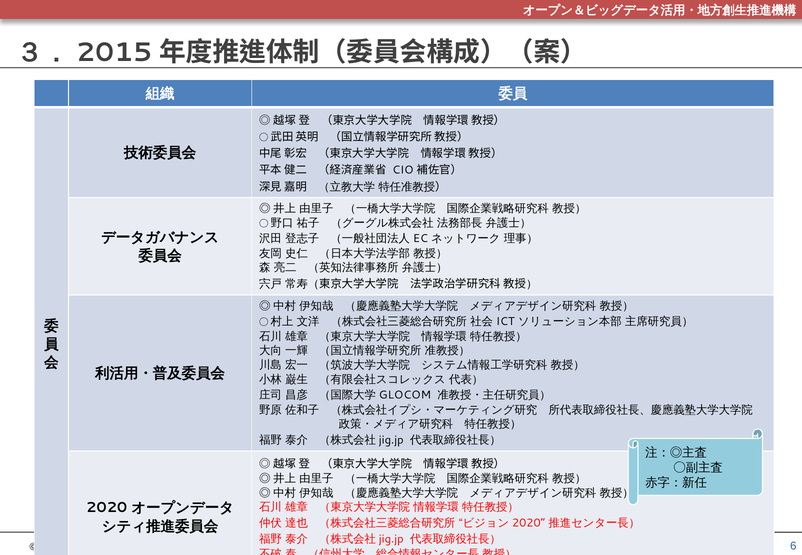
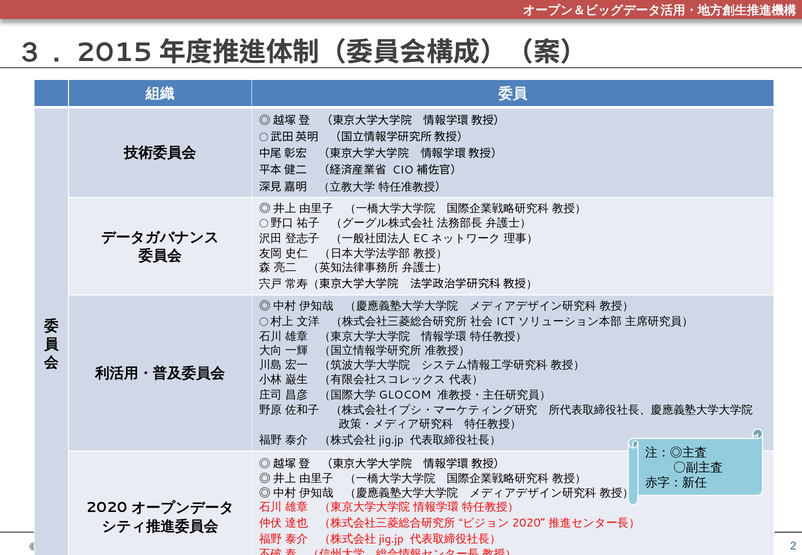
6: 6 -> 2 (793, 546)
